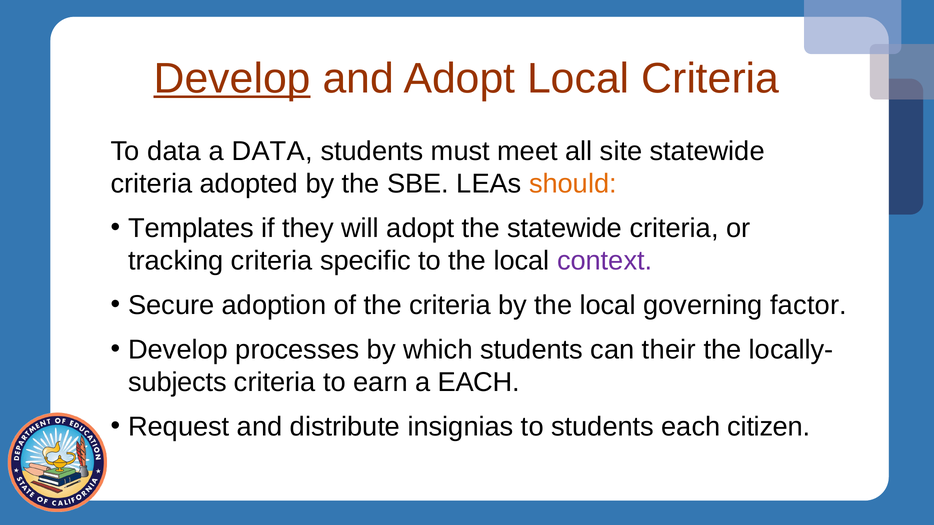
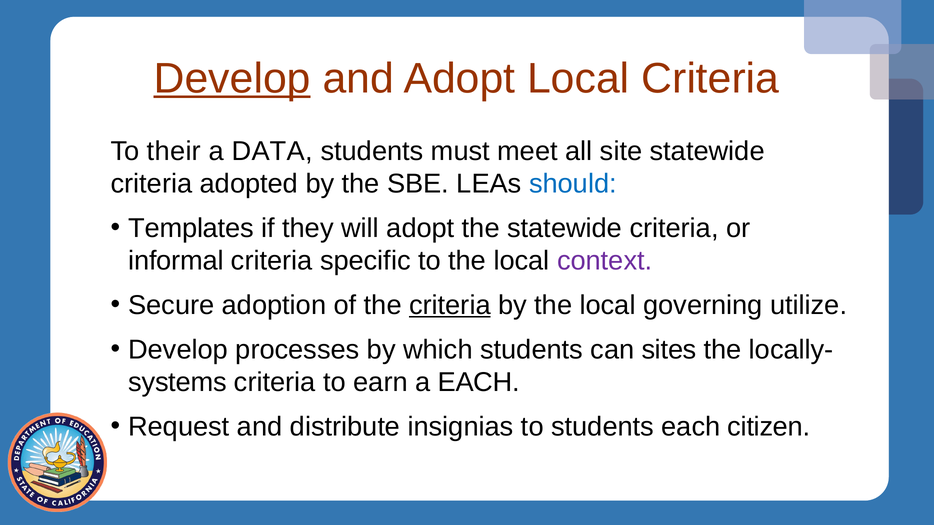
To data: data -> their (174, 151)
should colour: orange -> blue (573, 184)
tracking: tracking -> informal (176, 261)
criteria underline: none -> present (450, 305)
factor: factor -> utilize (809, 305)
their: their -> sites (669, 350)
subjects: subjects -> systems (177, 383)
